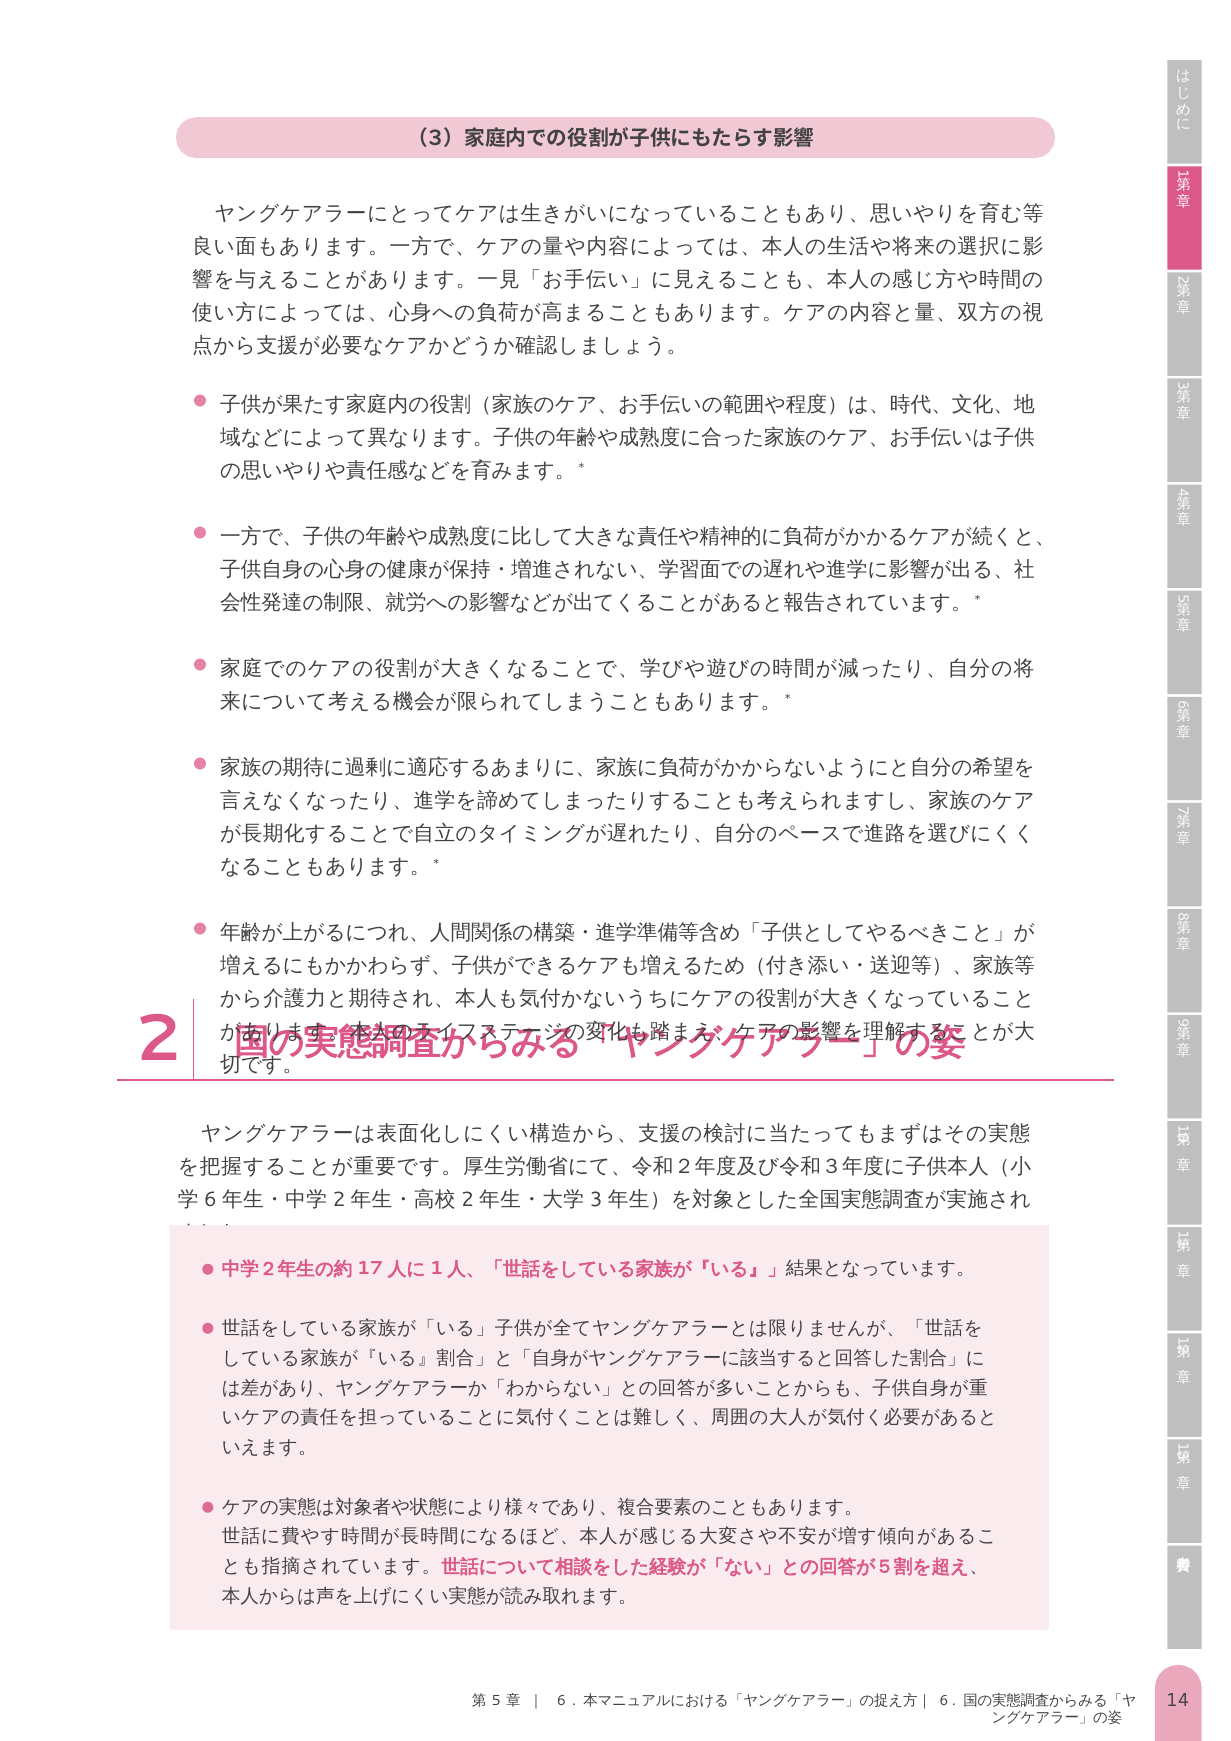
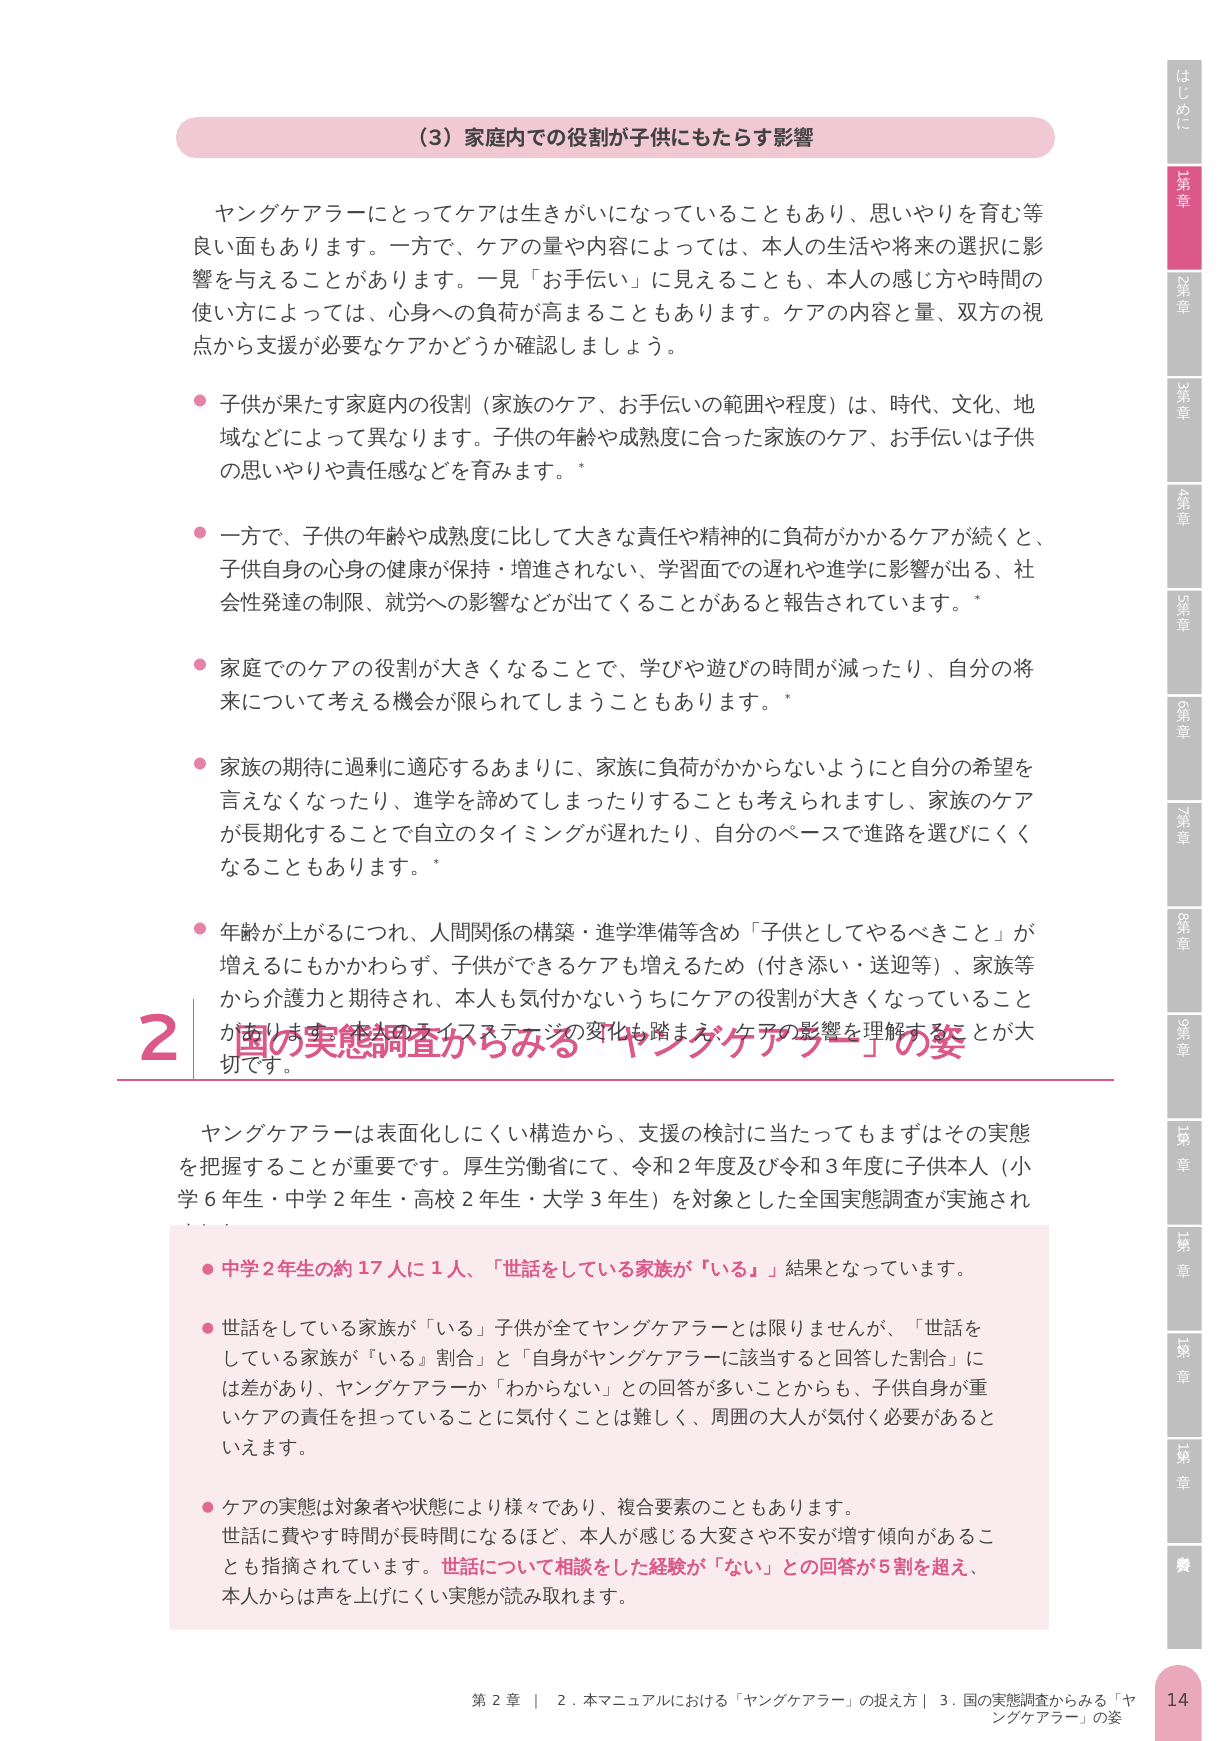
5: 5 -> 2 (496, 1700)
6: 6 -> 2 (561, 1700)
6: 6 -> 3 (944, 1700)
